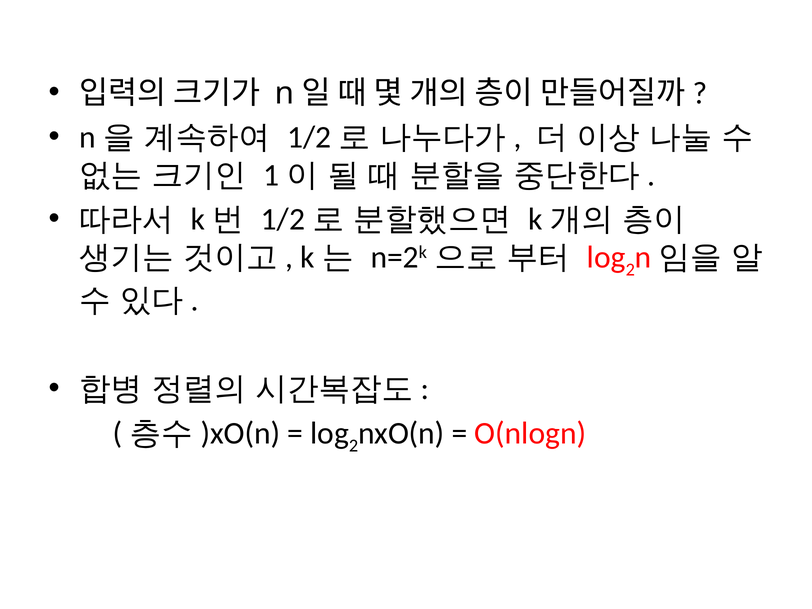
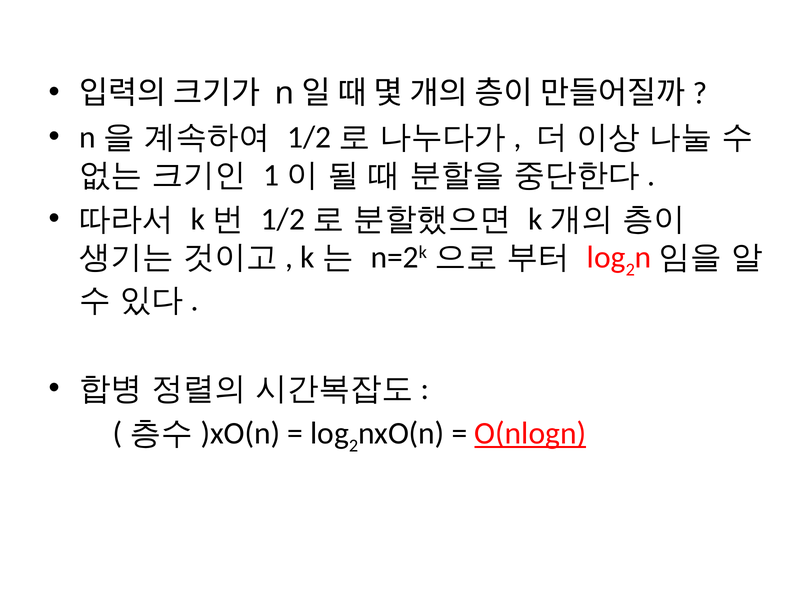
O(nlogn underline: none -> present (530, 433)
